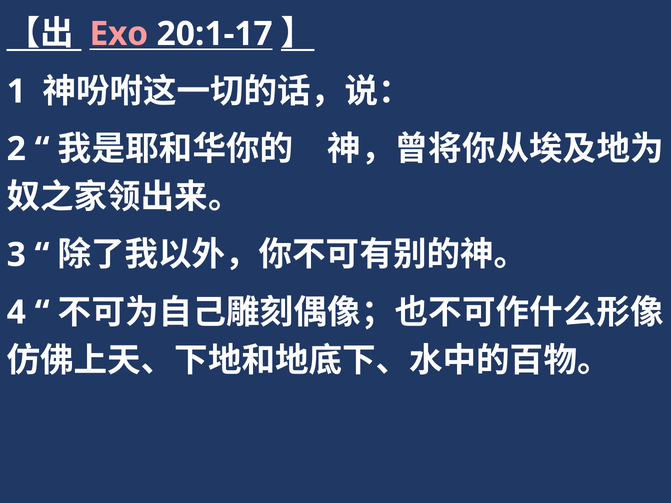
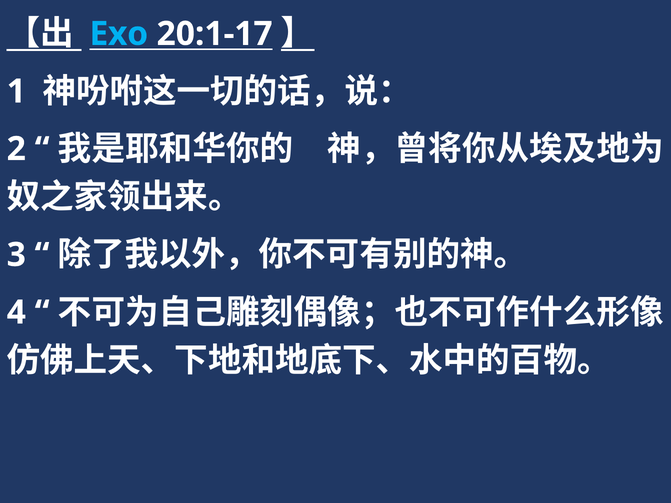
Exo colour: pink -> light blue (119, 34)
